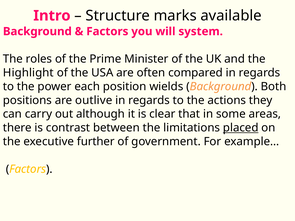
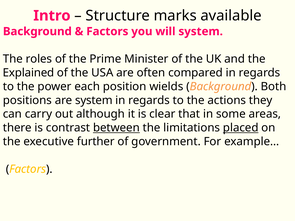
Highlight: Highlight -> Explained (28, 73)
are outlive: outlive -> system (94, 100)
between underline: none -> present (116, 128)
